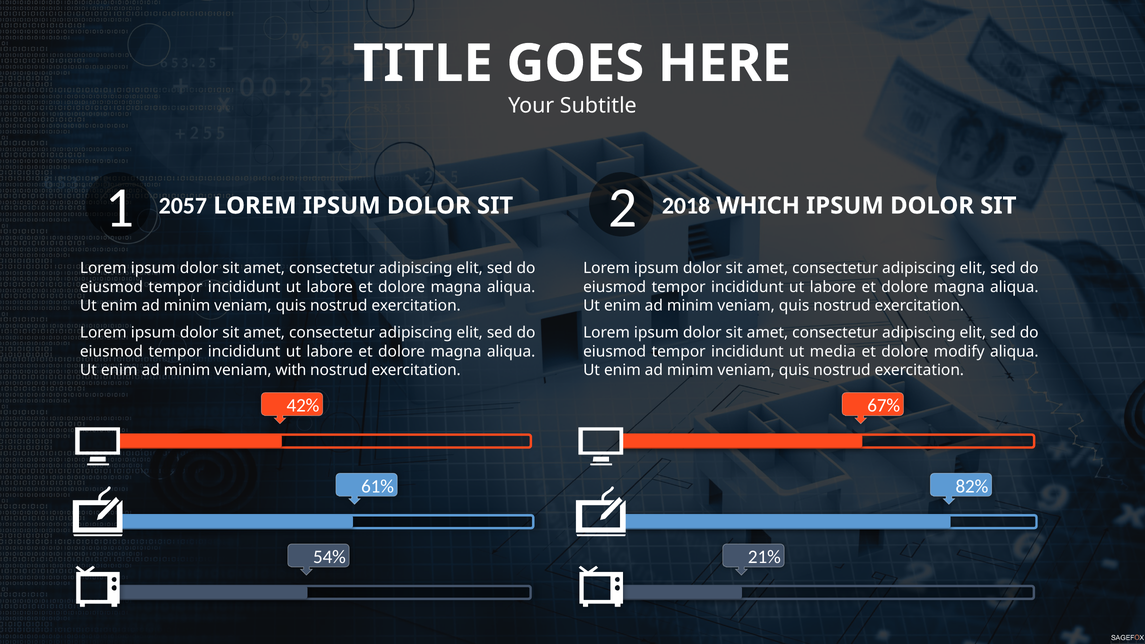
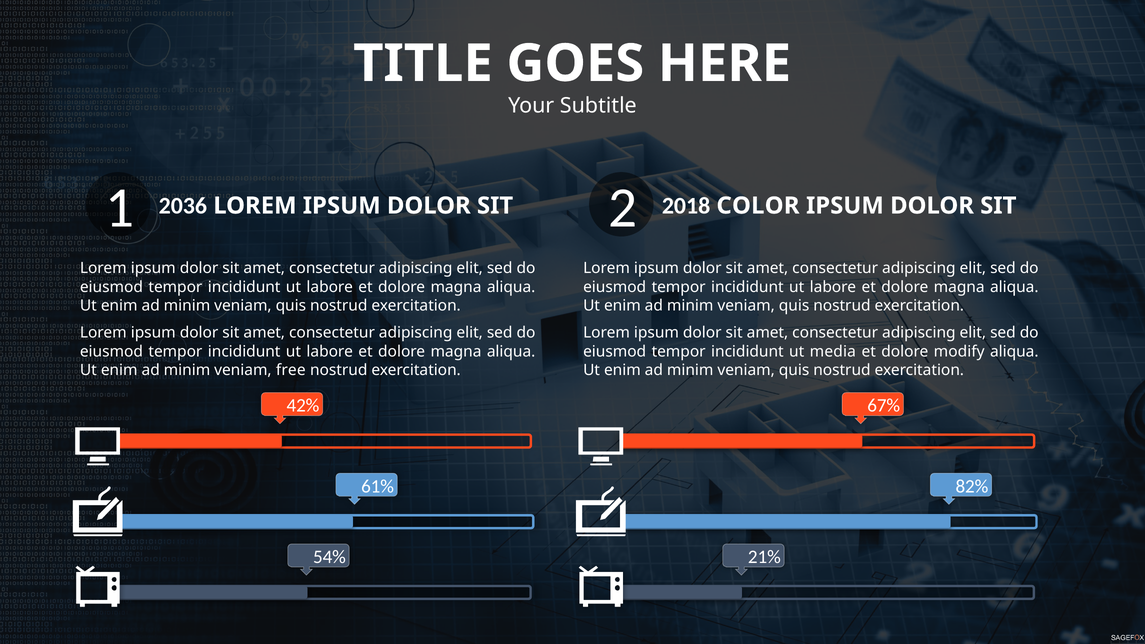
2057: 2057 -> 2036 (183, 206)
WHICH: WHICH -> COLOR (758, 206)
with: with -> free (291, 370)
